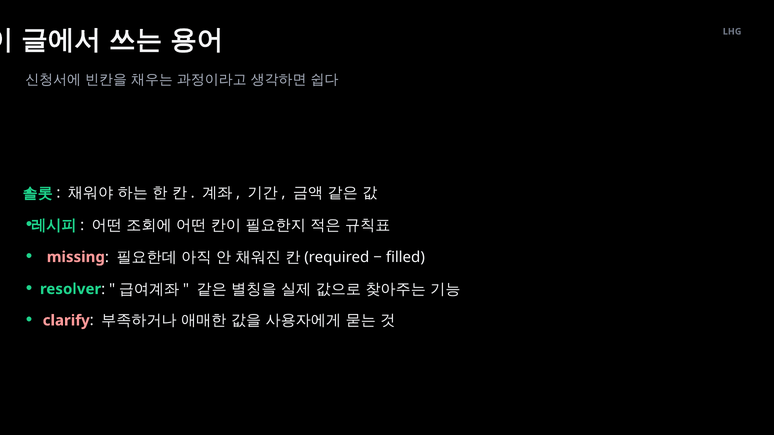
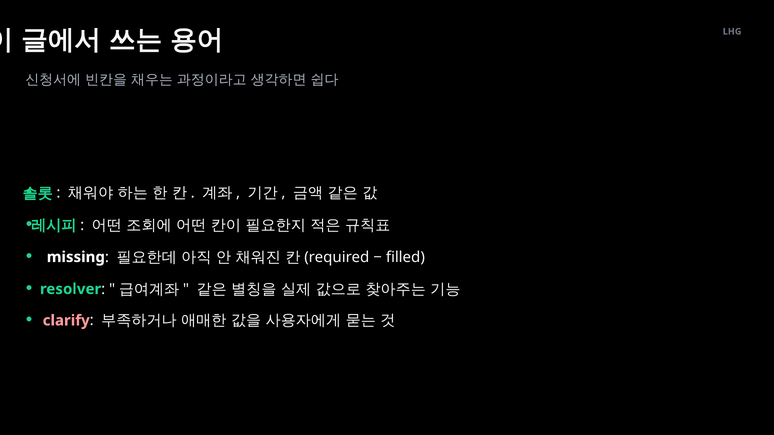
missing colour: pink -> white (76, 257)
